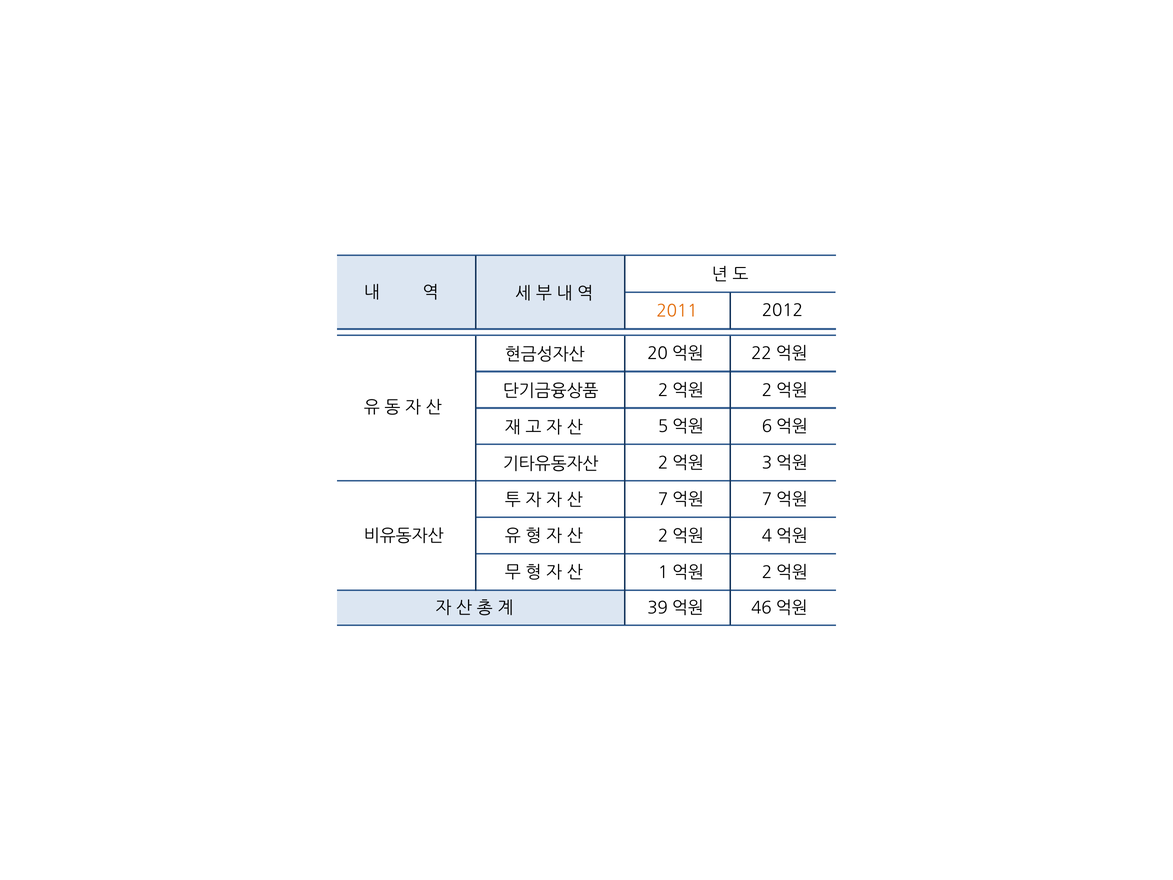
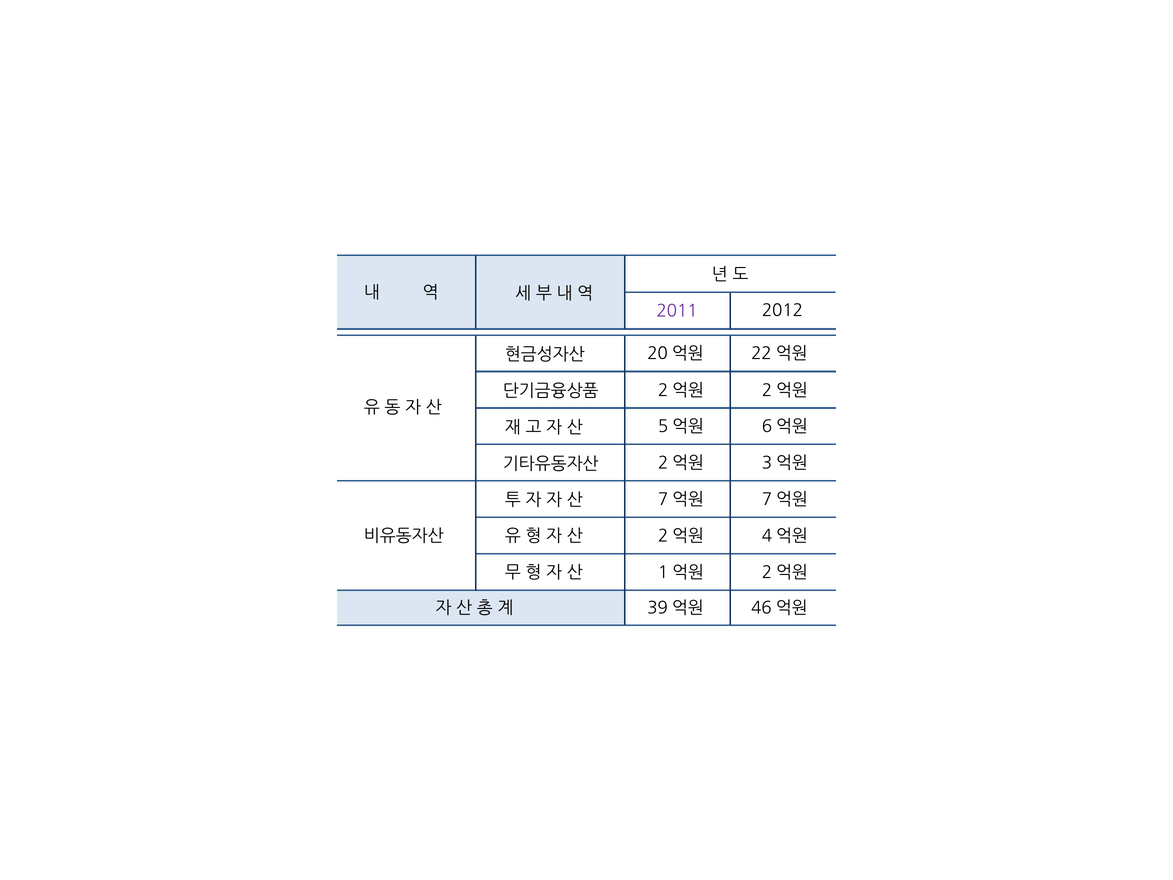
2011 colour: orange -> purple (677, 311)
